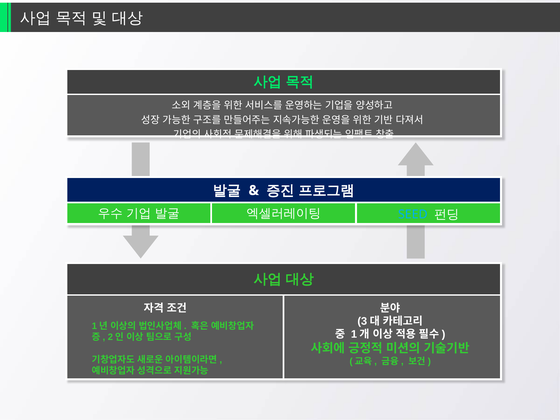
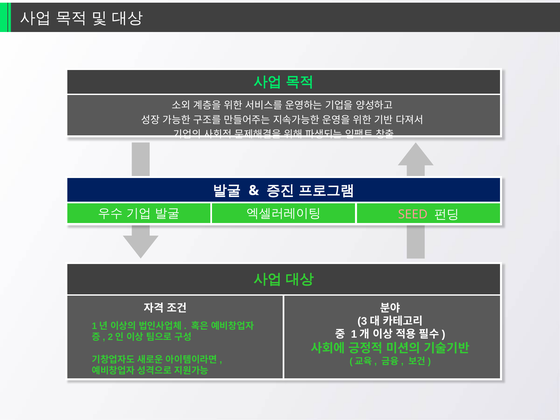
SEED colour: light blue -> pink (413, 214)
